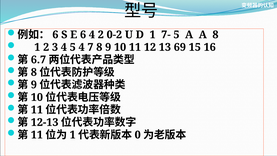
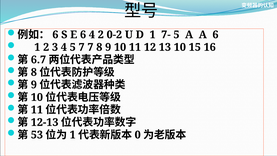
A 8: 8 -> 6 (215, 35)
5 4: 4 -> 7 (82, 47)
13 69: 69 -> 10 (180, 47)
11: 11 -> 53 (37, 135)
